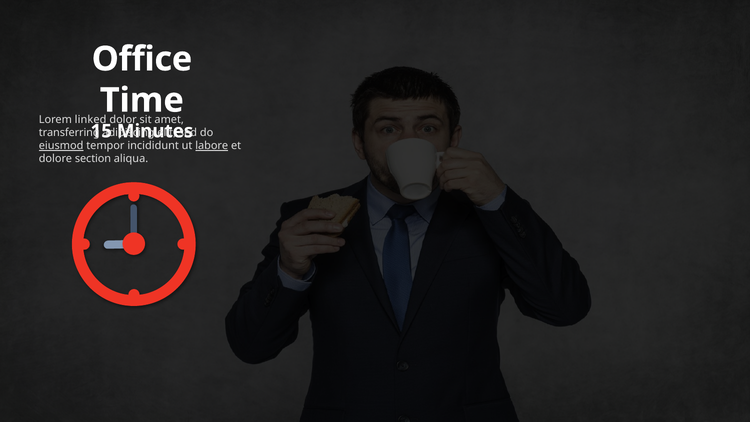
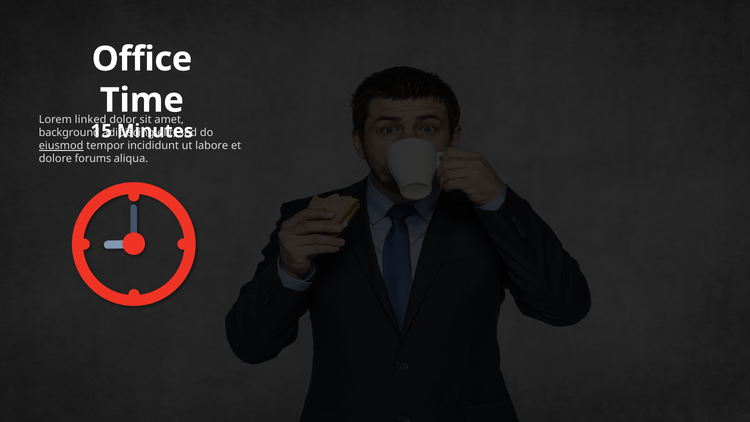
transferring: transferring -> background (69, 133)
labore underline: present -> none (212, 146)
section: section -> forums (93, 159)
